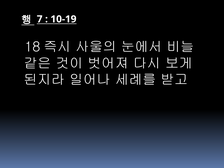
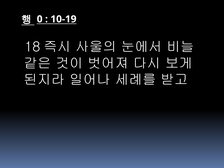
7: 7 -> 0 (40, 19)
